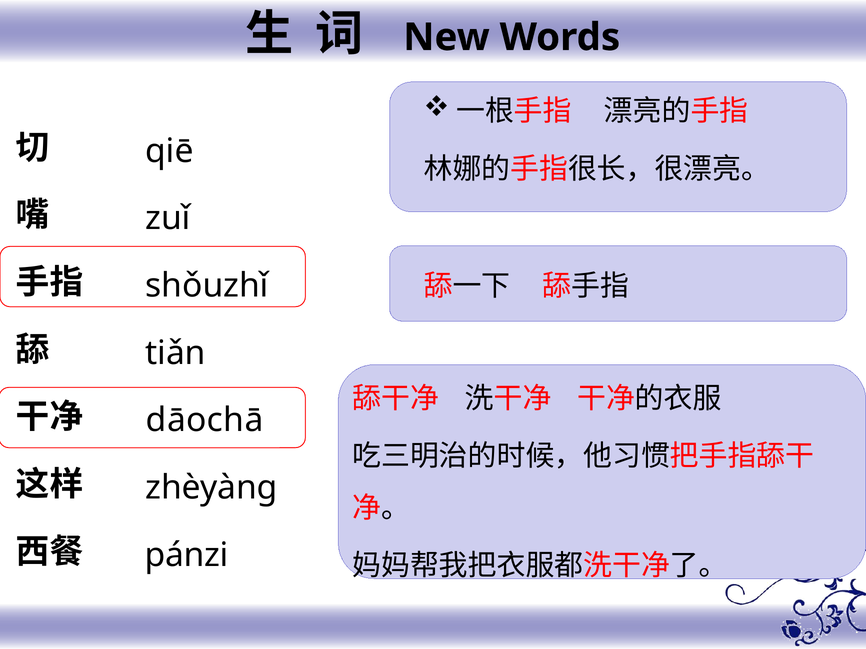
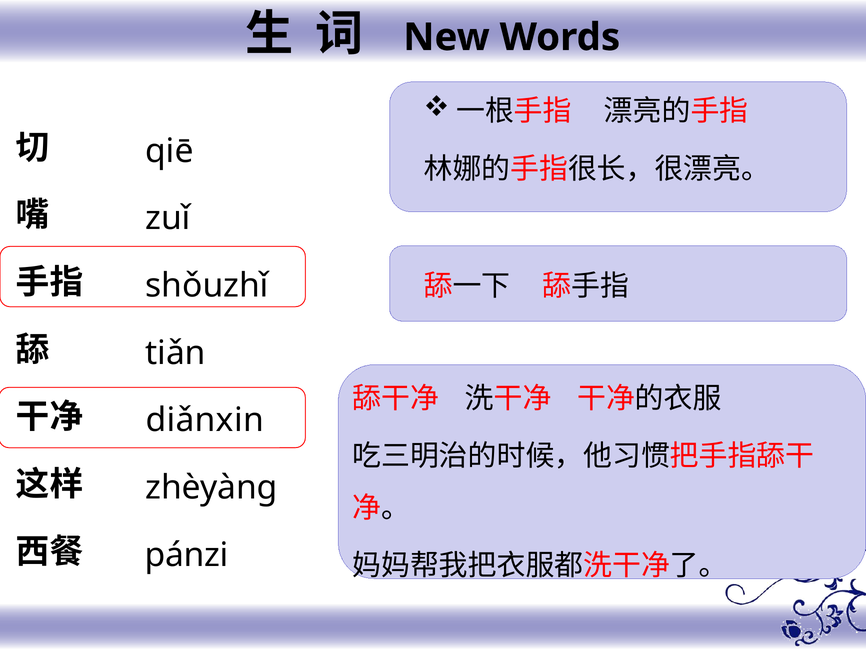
dāochā: dāochā -> diǎnxin (205, 421)
